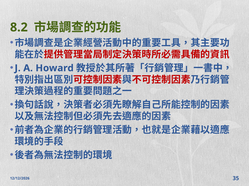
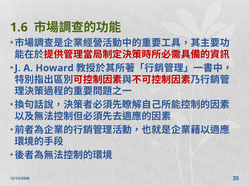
8.2: 8.2 -> 1.6 (19, 27)
